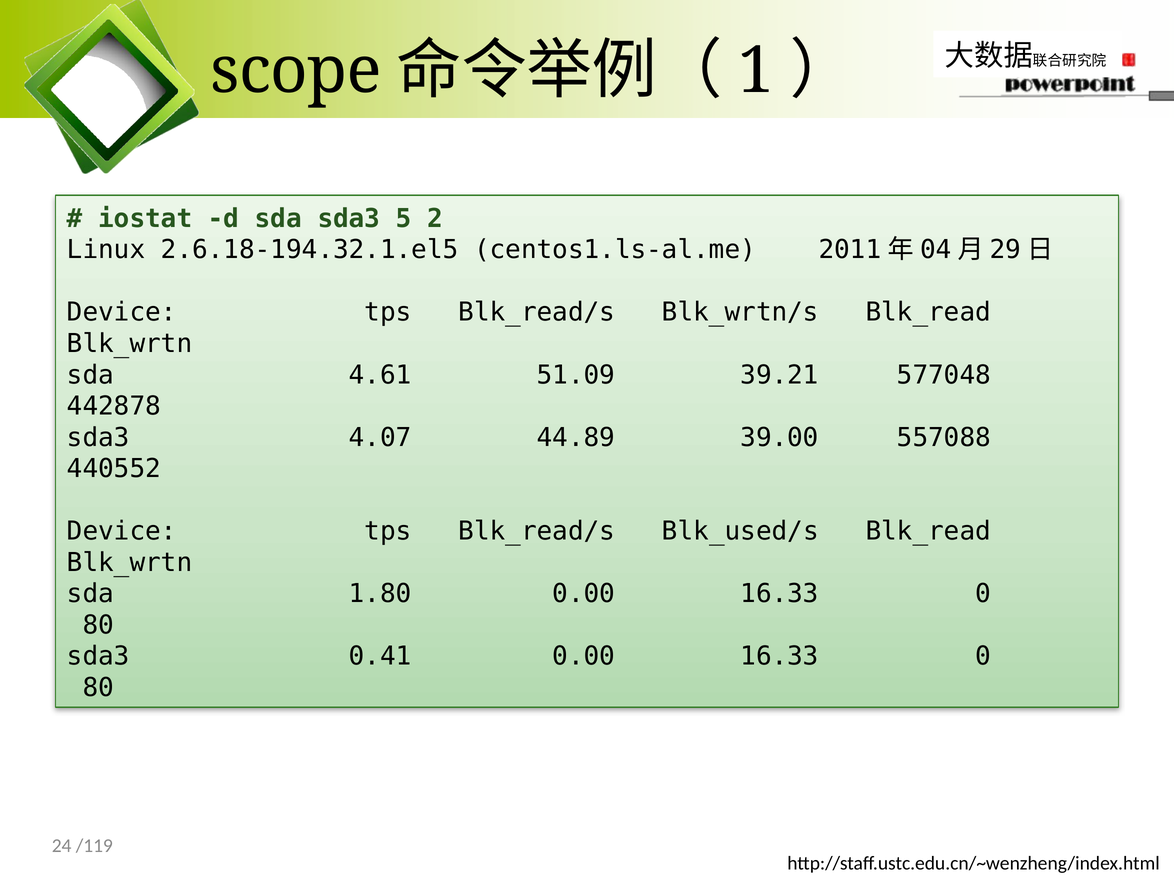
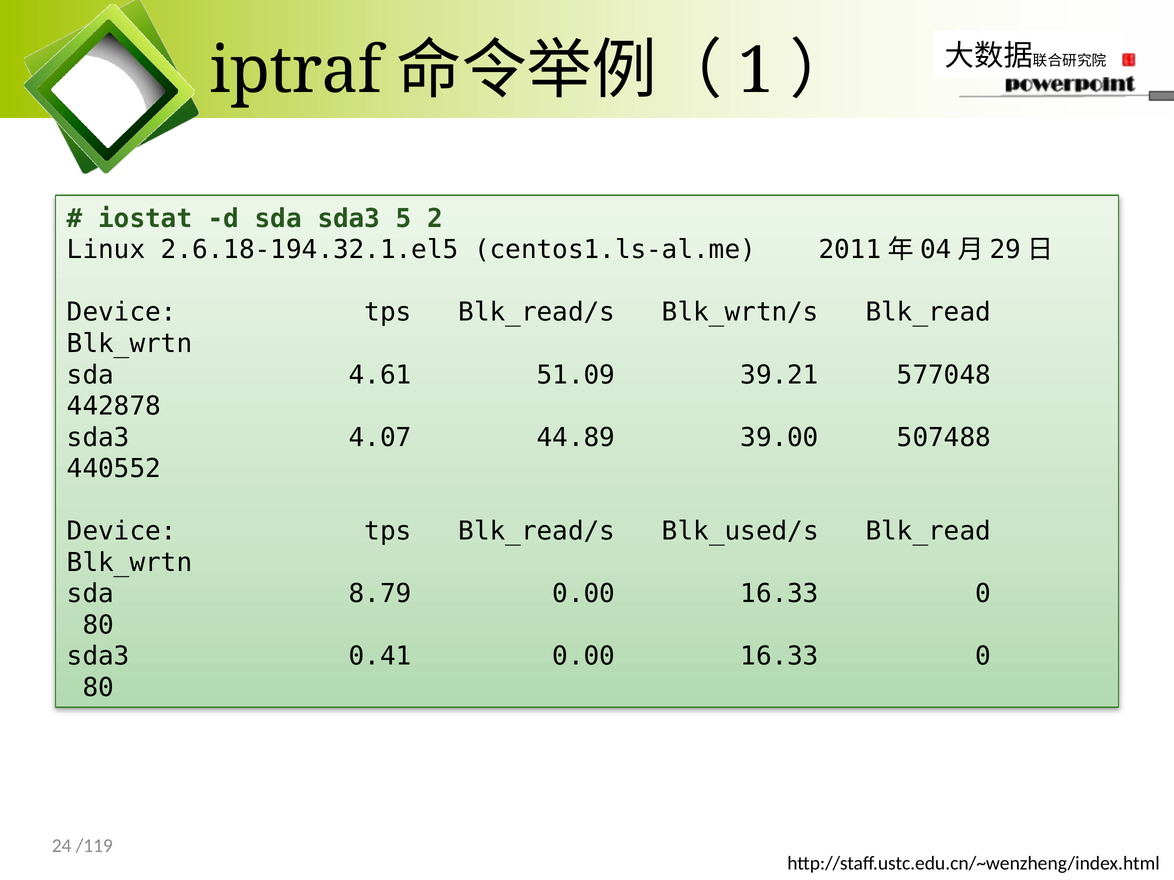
scope: scope -> iptraf (296, 71)
557088: 557088 -> 507488 (944, 438)
1.80: 1.80 -> 8.79 (380, 594)
